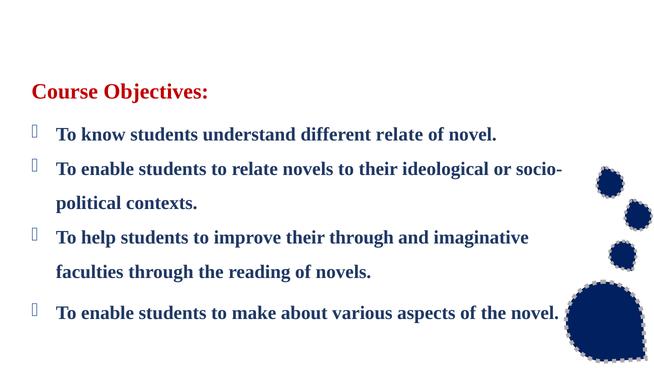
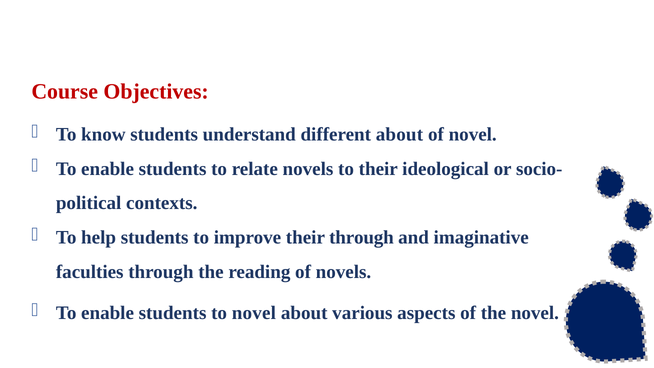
different relate: relate -> about (399, 134)
to make: make -> novel (254, 313)
